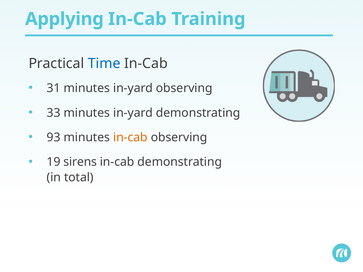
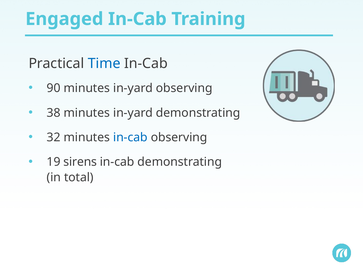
Applying: Applying -> Engaged (64, 19)
31: 31 -> 90 (54, 88)
33: 33 -> 38 (54, 113)
93: 93 -> 32 (54, 137)
in-cab colour: orange -> blue (130, 137)
